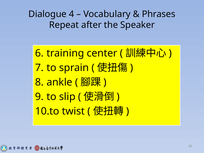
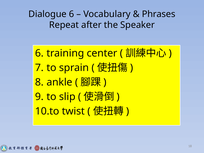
Dialogue 4: 4 -> 6 (72, 14)
